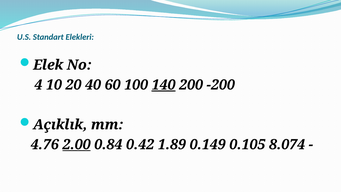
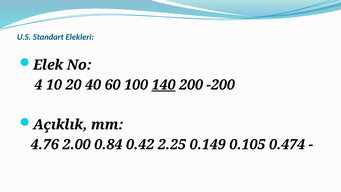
2.00 underline: present -> none (76, 144)
1.89: 1.89 -> 2.25 (172, 144)
8.074: 8.074 -> 0.474 (287, 144)
